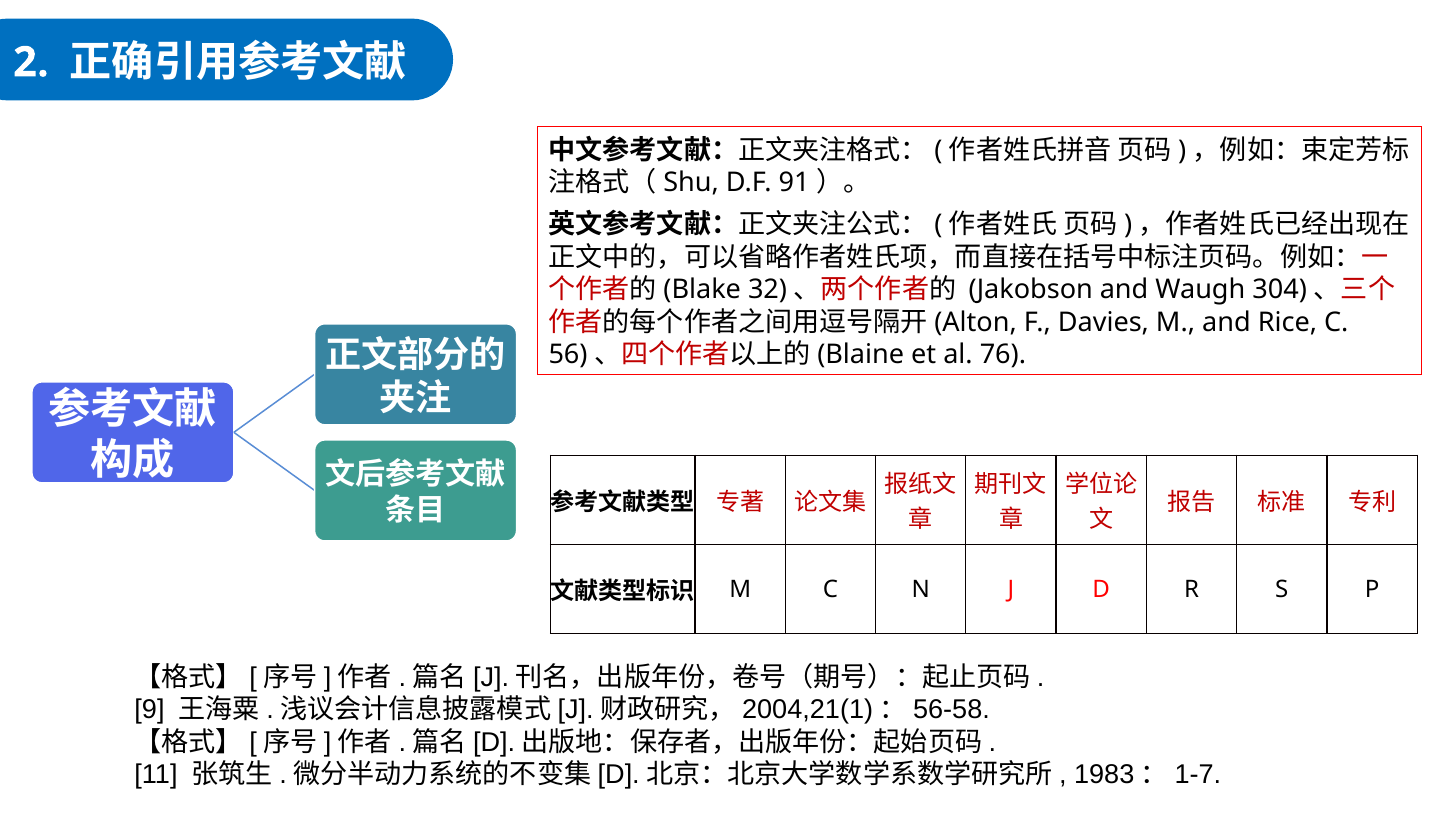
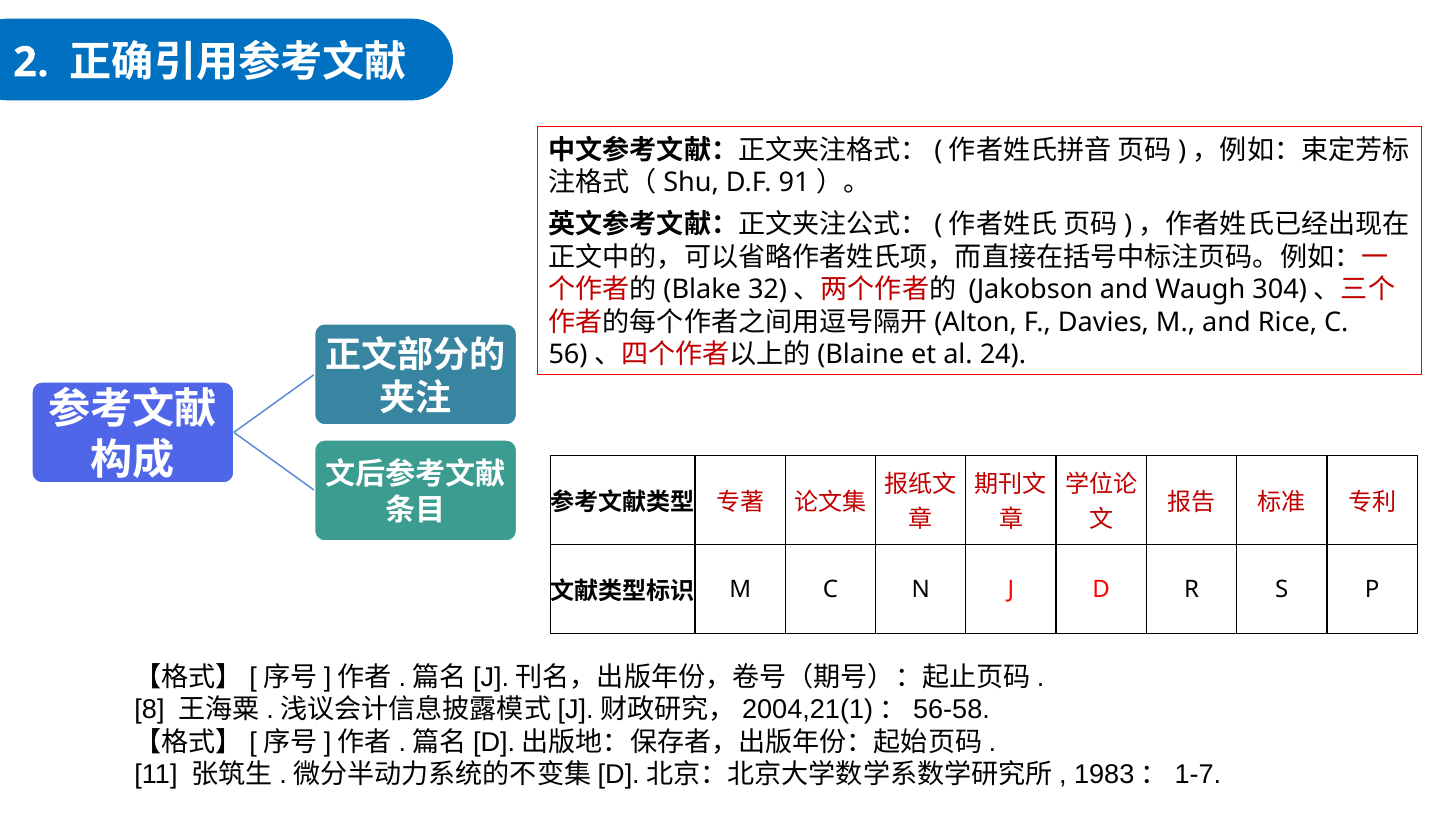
76: 76 -> 24 (1003, 355)
9: 9 -> 8 (150, 709)
